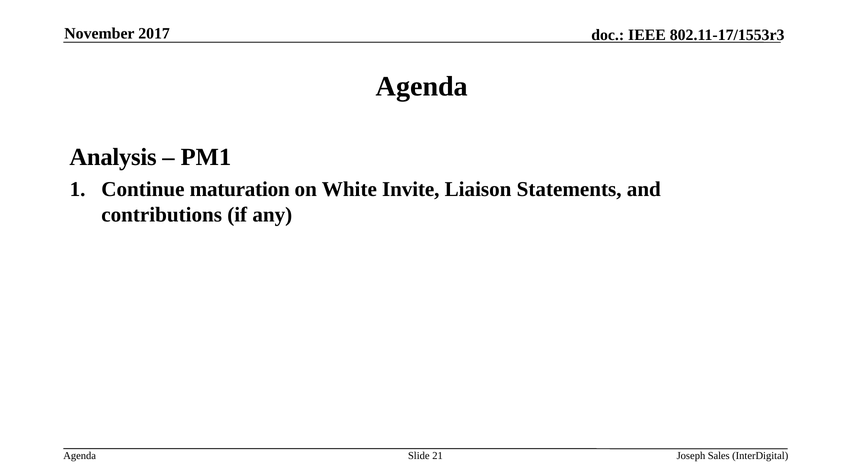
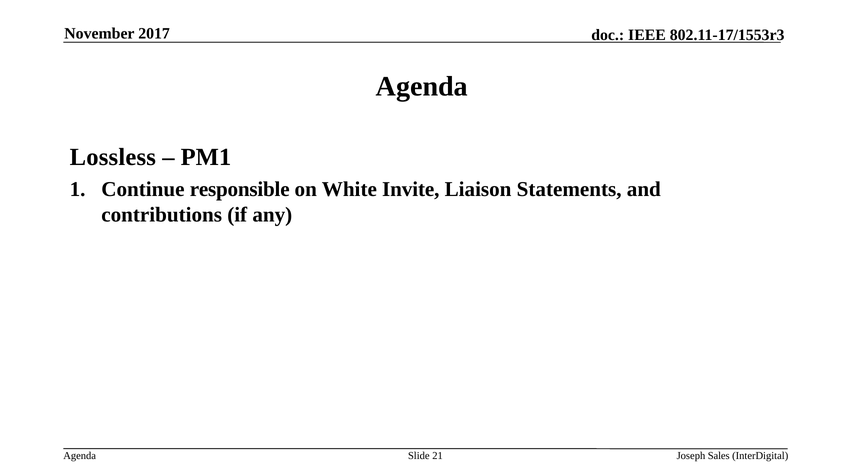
Analysis: Analysis -> Lossless (113, 157)
maturation: maturation -> responsible (240, 189)
